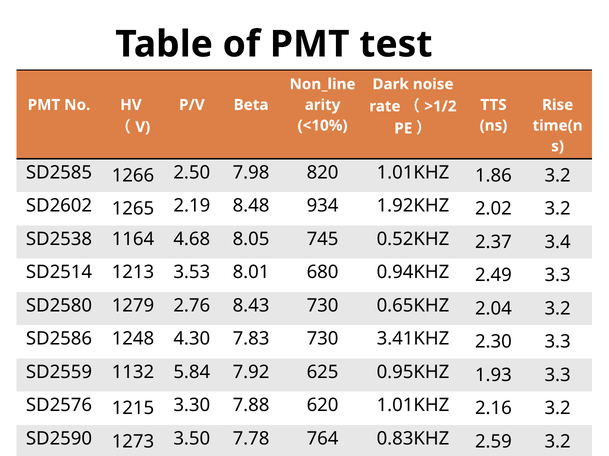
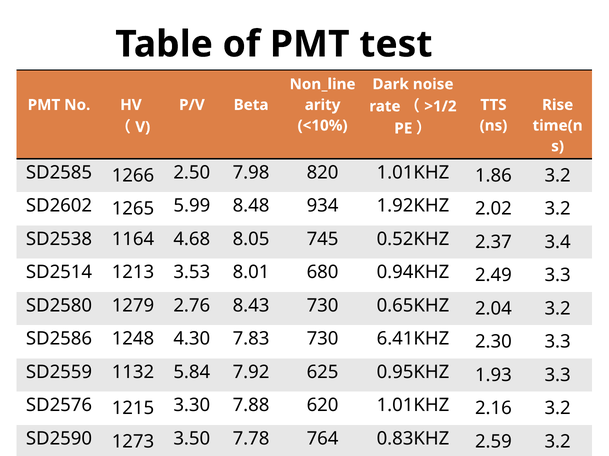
2.19: 2.19 -> 5.99 (192, 206)
3.41KHZ: 3.41KHZ -> 6.41KHZ (413, 339)
